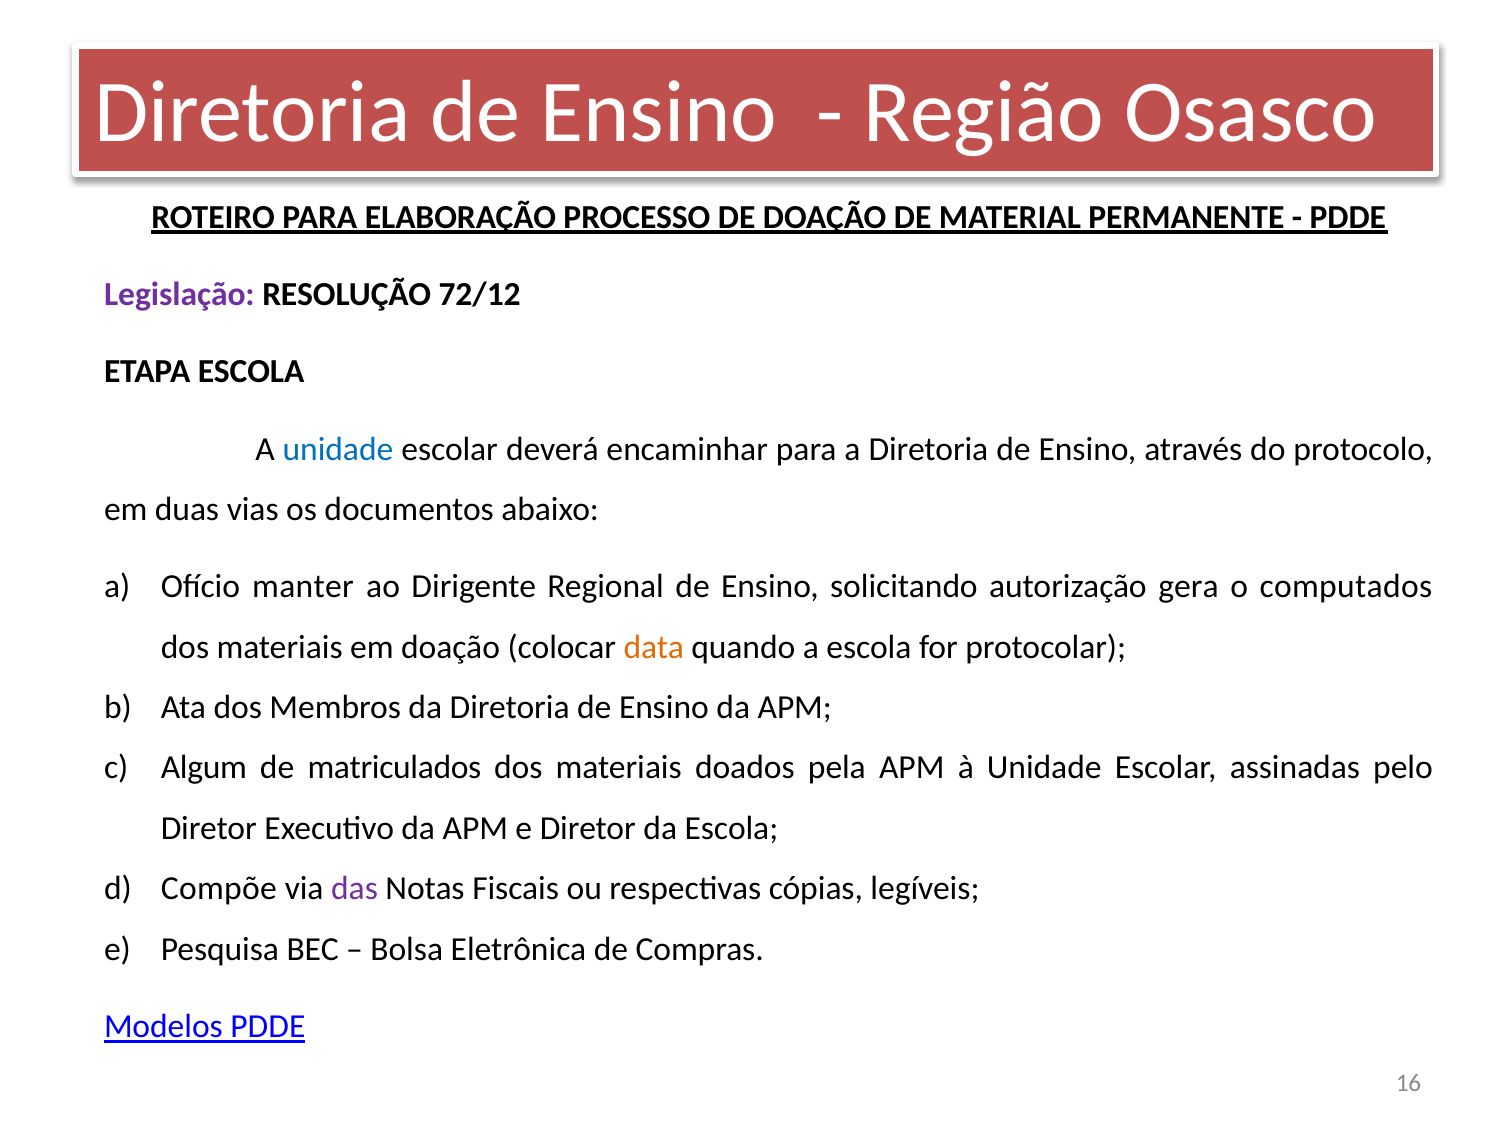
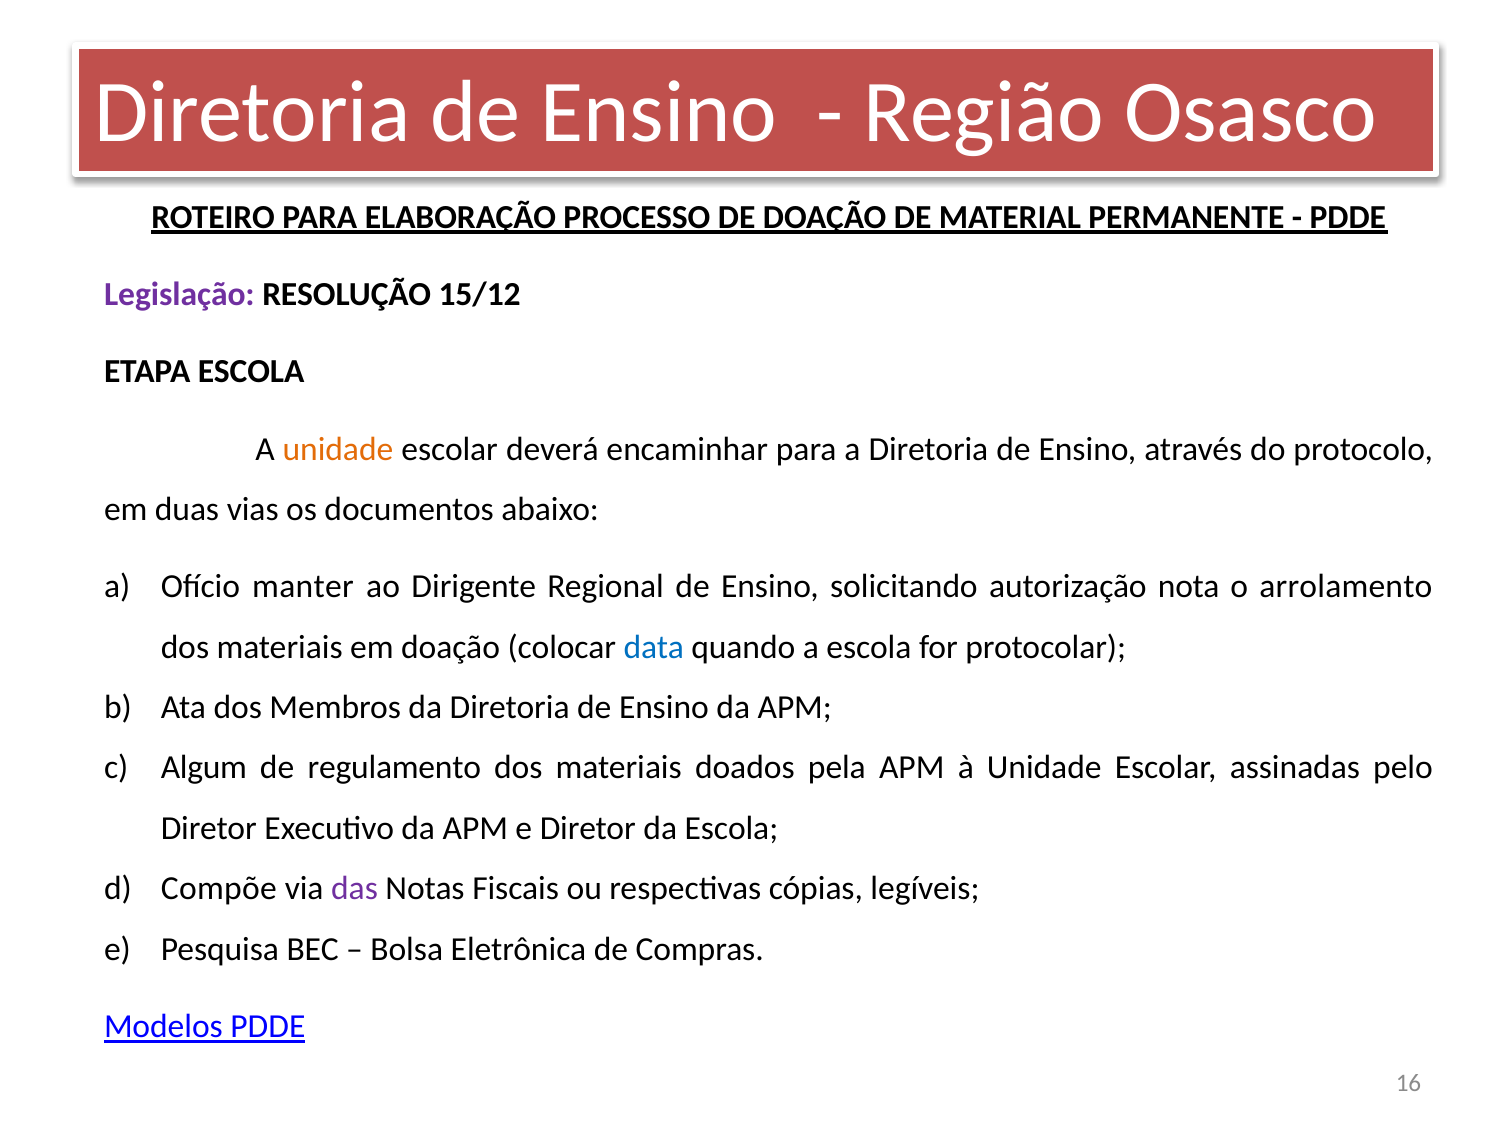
72/12: 72/12 -> 15/12 (480, 295)
unidade colour: blue -> orange (338, 449)
gera: gera -> nota (1189, 587)
computados: computados -> arrolamento (1346, 587)
data colour: orange -> blue (654, 647)
matriculados: matriculados -> regulamento (394, 768)
